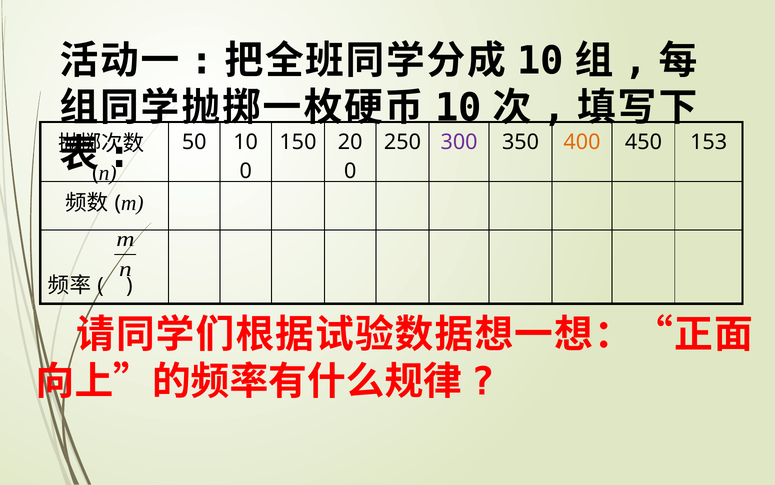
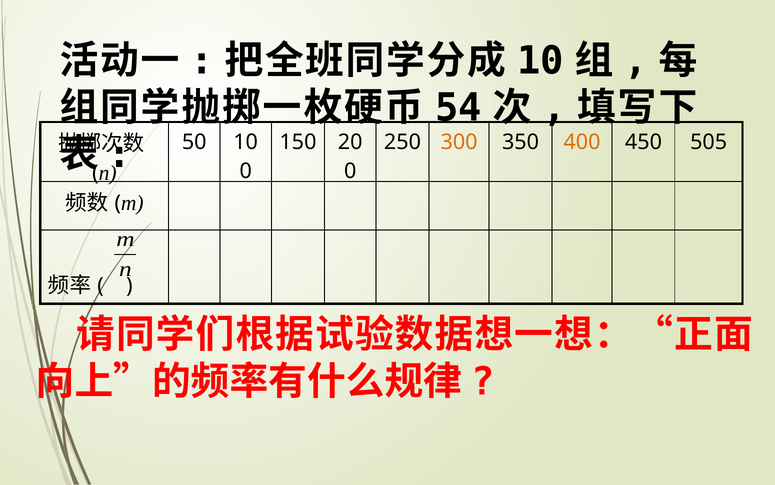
10: 10 -> 54 (458, 108)
300 colour: purple -> orange (459, 142)
153: 153 -> 505 (709, 142)
